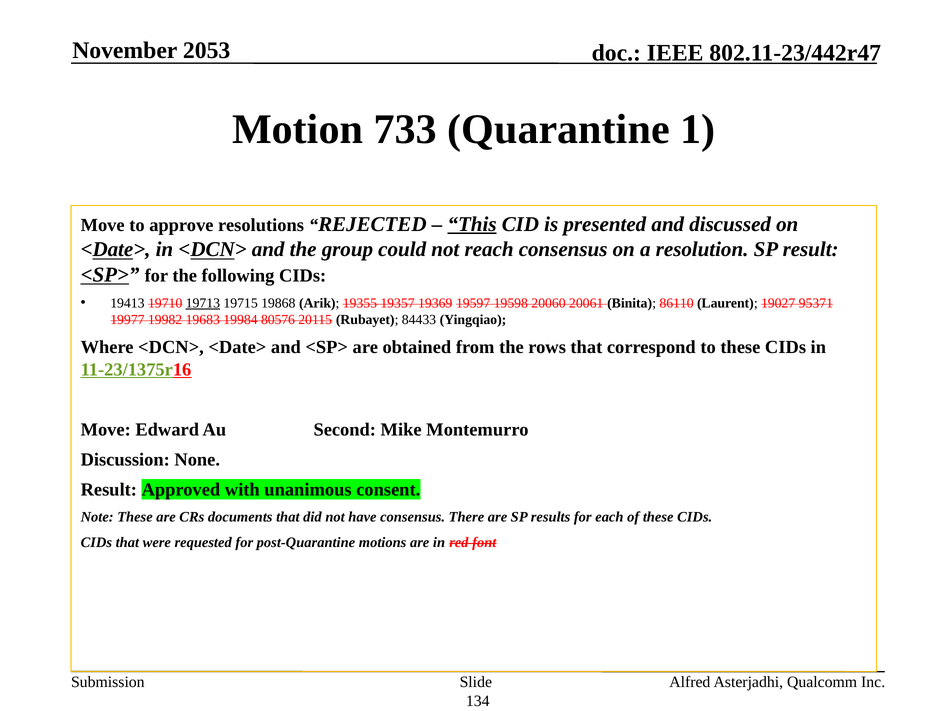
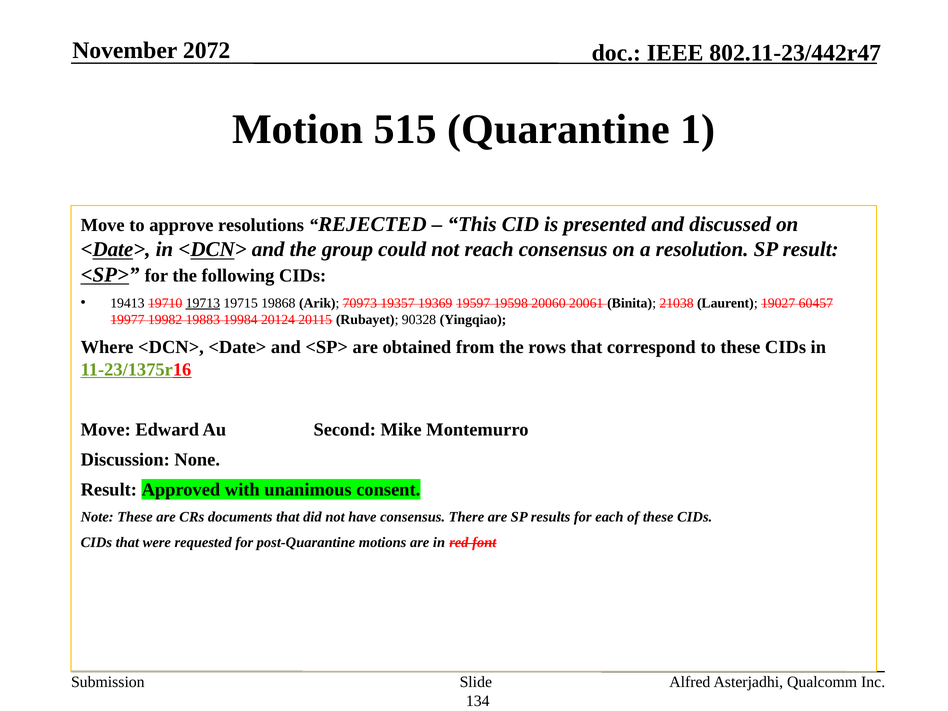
2053: 2053 -> 2072 (207, 50)
733: 733 -> 515 (405, 129)
This underline: present -> none (472, 224)
19355: 19355 -> 70973 (360, 303)
86110: 86110 -> 21038 (677, 303)
95371: 95371 -> 60457 (816, 303)
19683: 19683 -> 19883 (203, 320)
80576: 80576 -> 20124 (278, 320)
84433: 84433 -> 90328 (419, 320)
